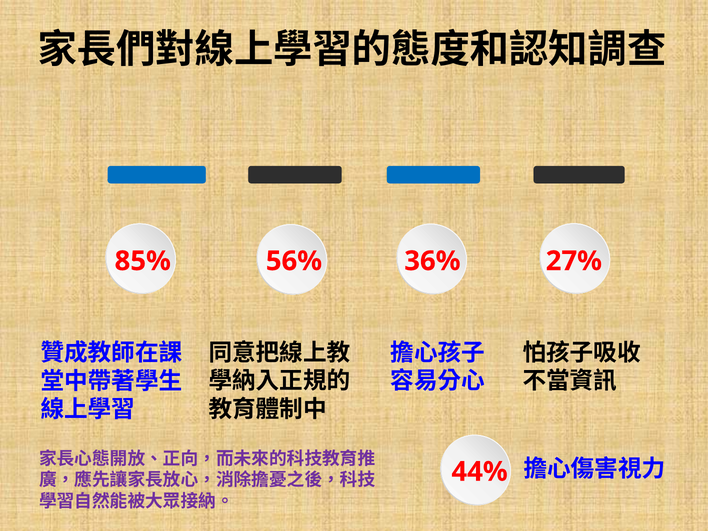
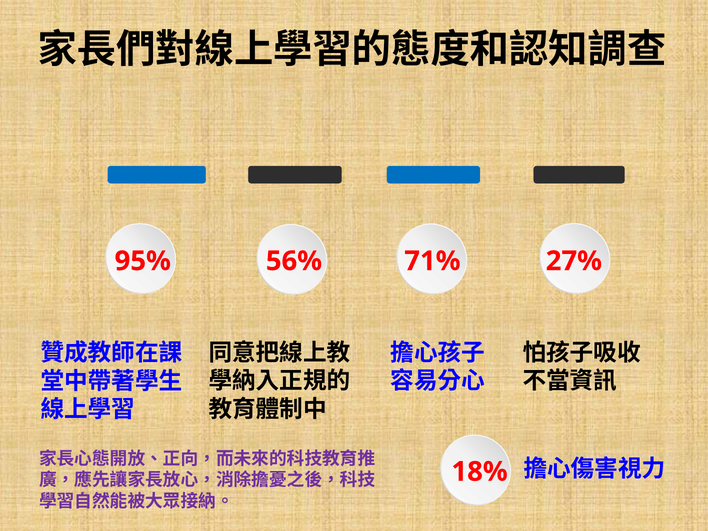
85%: 85% -> 95% (143, 261)
36%: 36% -> 71% (432, 261)
44%: 44% -> 18% (480, 472)
